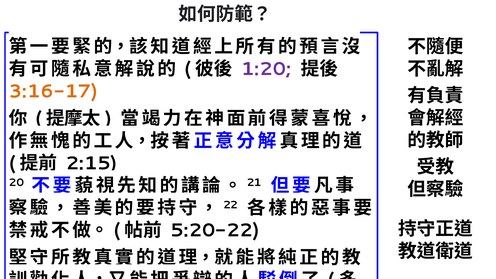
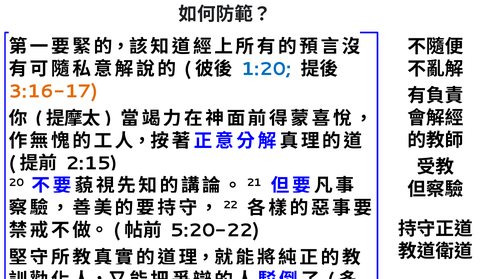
1:20 colour: purple -> blue (266, 69)
